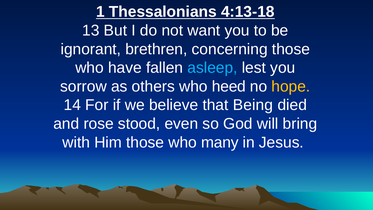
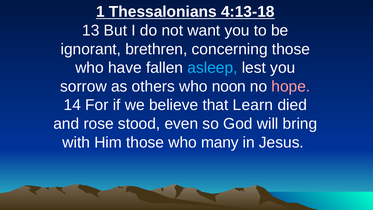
heed: heed -> noon (229, 86)
hope colour: yellow -> pink (291, 86)
Being: Being -> Learn (253, 105)
